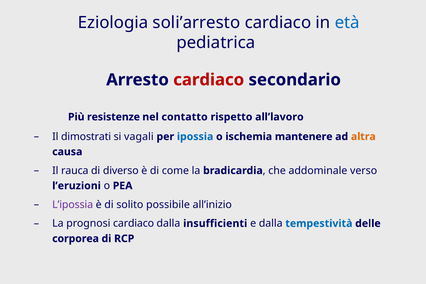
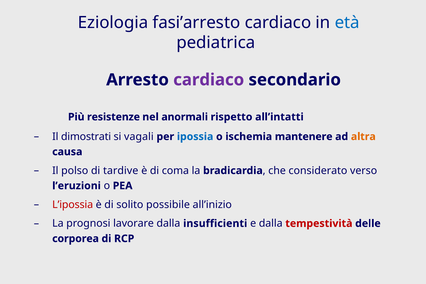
soli’arresto: soli’arresto -> fasi’arresto (196, 23)
cardiaco colour: red -> purple (209, 80)
contatto: contatto -> anormali (185, 117)
all’lavoro: all’lavoro -> all’intatti (279, 117)
rauca: rauca -> polso (75, 171)
diverso: diverso -> tardive (121, 171)
come: come -> coma (175, 171)
addominale: addominale -> considerato (318, 171)
L’ipossia colour: purple -> red (73, 205)
prognosi cardiaco: cardiaco -> lavorare (134, 223)
tempestività colour: blue -> red (319, 223)
